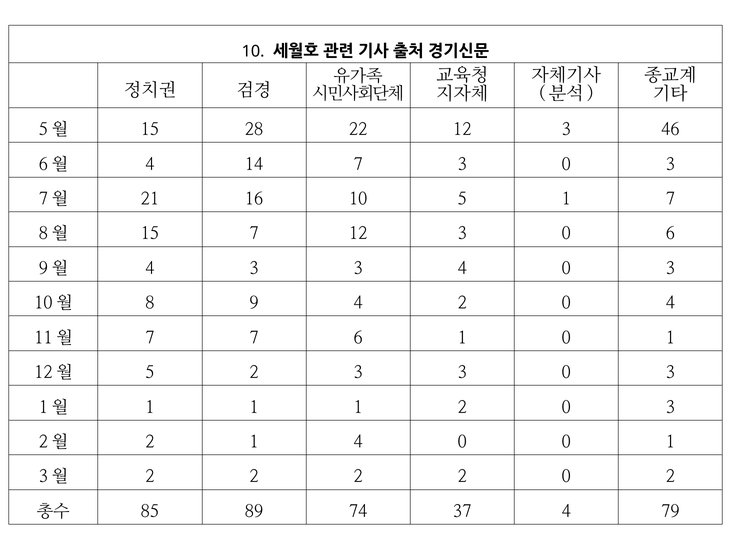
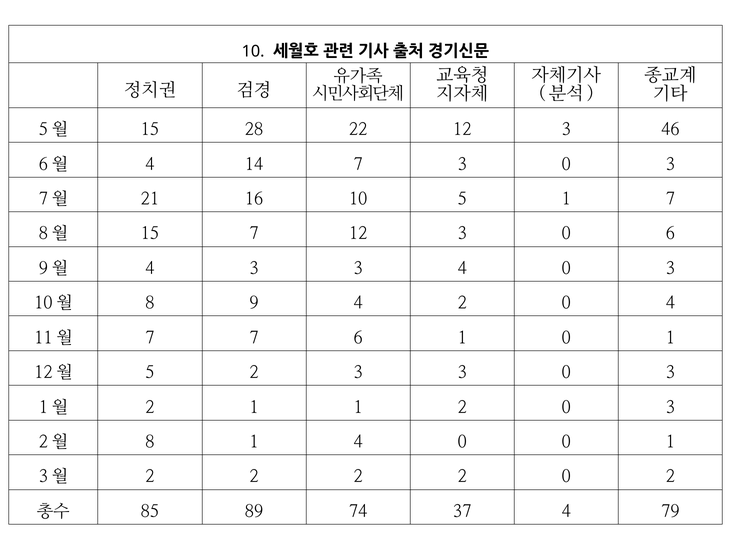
1: 1 -> 2 (150, 408)
2: 2 -> 8 (150, 442)
